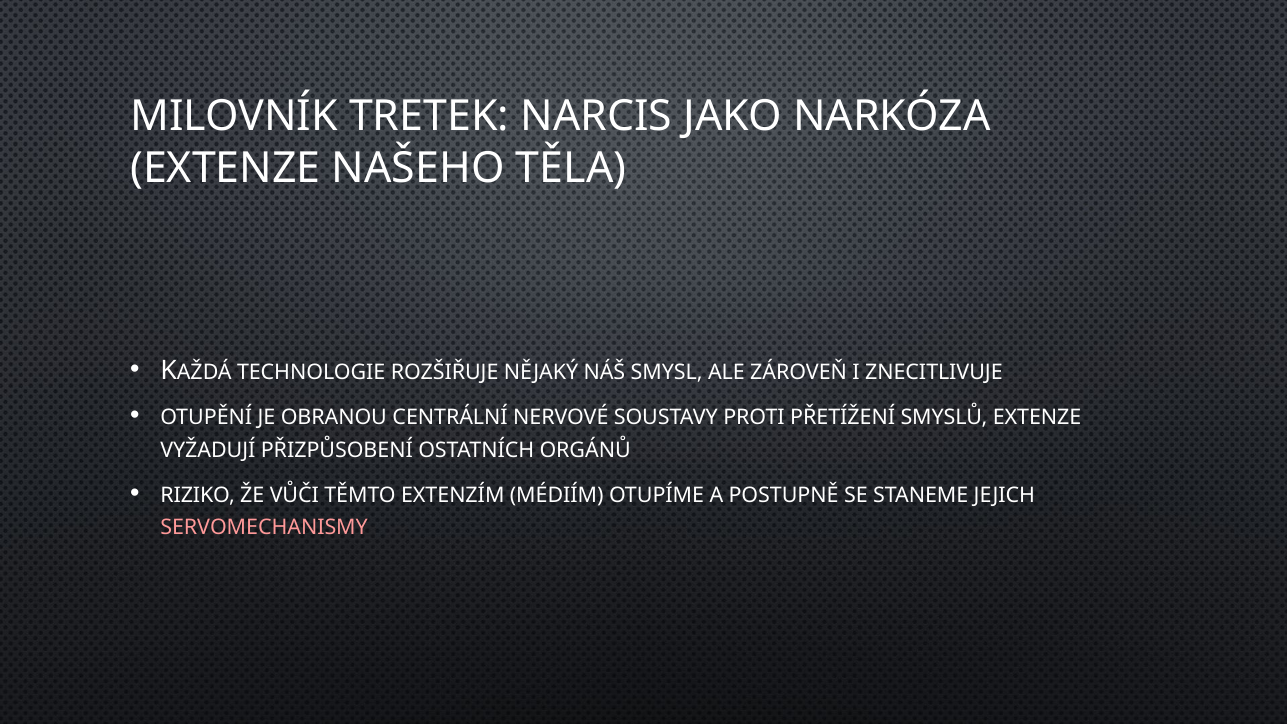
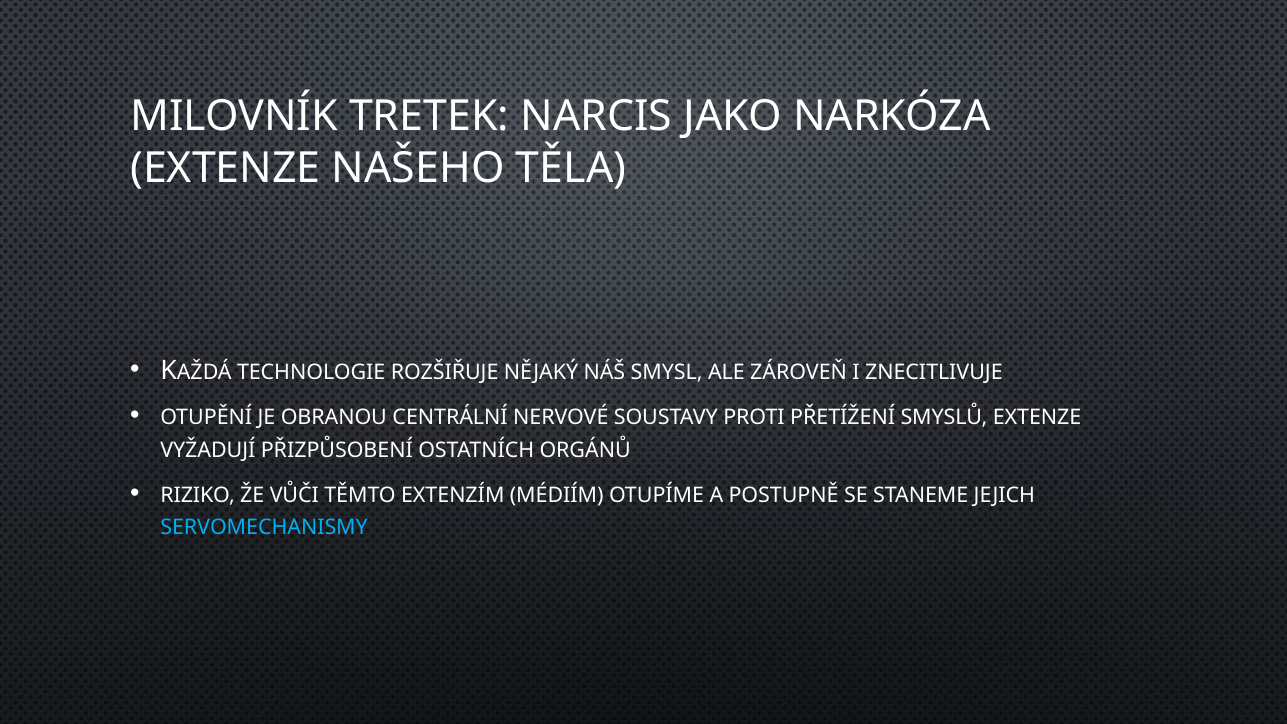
SERVOMECHANISMY colour: pink -> light blue (264, 528)
